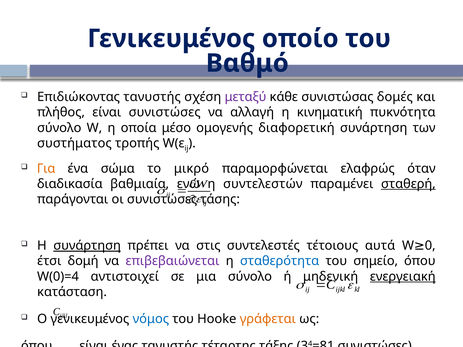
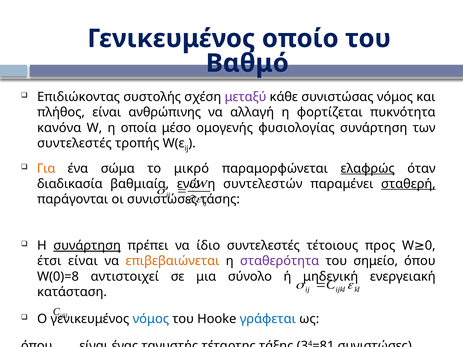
Επιδιώκοντας τανυστής: τανυστής -> συστολής (152, 97)
συνιστώσας δομές: δομές -> νόμος (395, 97)
είναι συνιστώσες: συνιστώσες -> ανθρώπινης (165, 112)
κινηματική: κινηματική -> φορτίζεται (330, 112)
σύνολο: σύνολο -> κανόνα (59, 128)
διαφορετική: διαφορετική -> φυσιολογίας (297, 128)
συστήματος: συστήματος -> συντελεστές (74, 143)
ελαφρώς underline: none -> present (368, 169)
στις: στις -> ίδιο (208, 246)
αυτά: αυτά -> προς (380, 246)
έτσι δομή: δομή -> είναι (83, 261)
επιβεβαιώνεται colour: purple -> orange (172, 261)
σταθερότητα colour: blue -> purple (280, 261)
W(0)=4: W(0)=4 -> W(0)=8 (58, 277)
ενεργειακή underline: present -> none (403, 277)
γράφεται colour: orange -> blue (268, 319)
